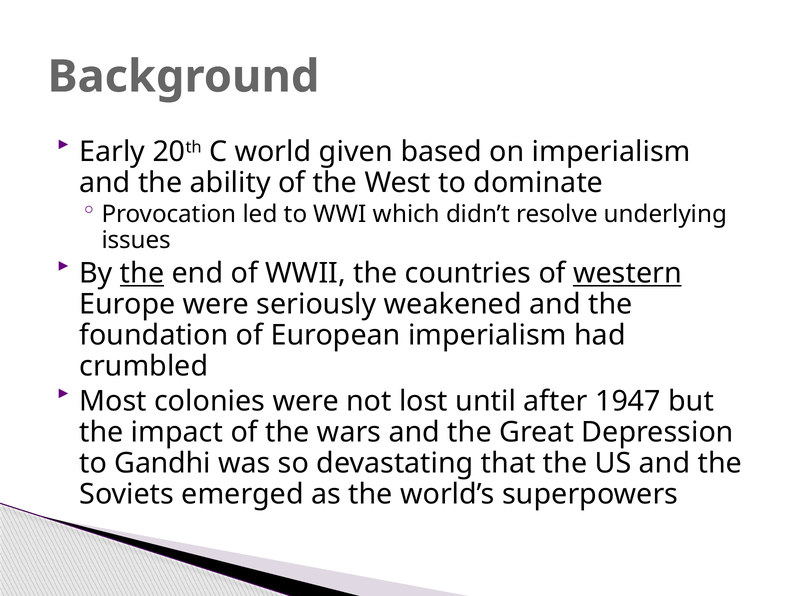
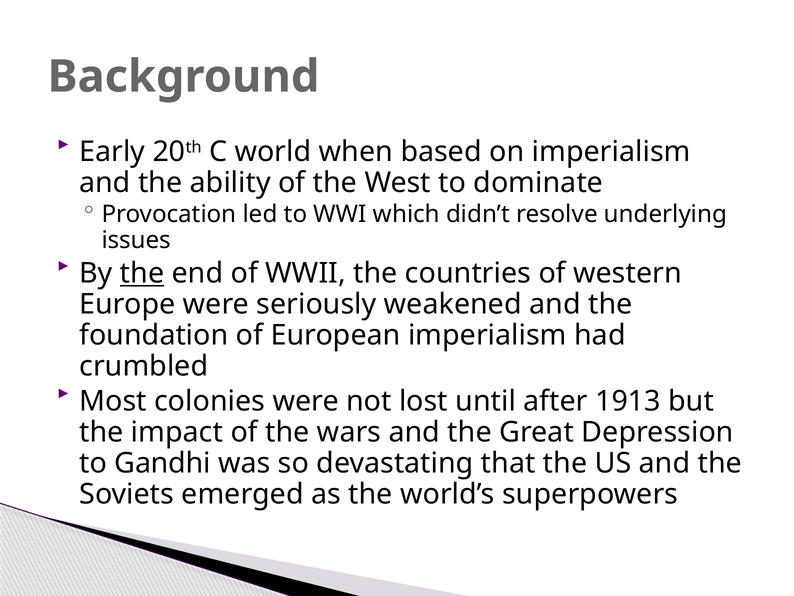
given: given -> when (356, 152)
western underline: present -> none (627, 273)
1947: 1947 -> 1913 (628, 401)
